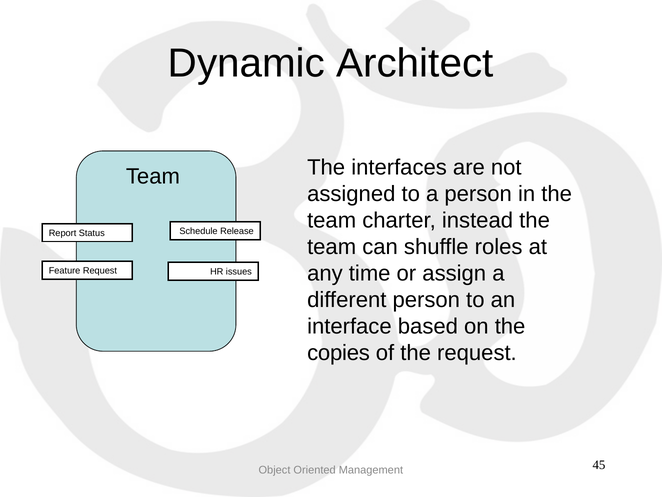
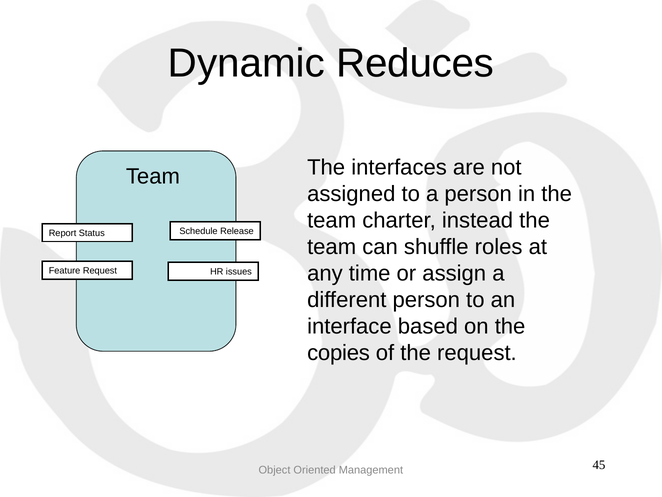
Architect: Architect -> Reduces (415, 64)
